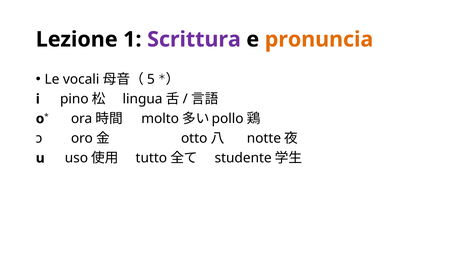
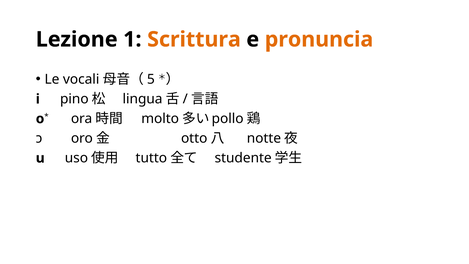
Scrittura colour: purple -> orange (194, 39)
